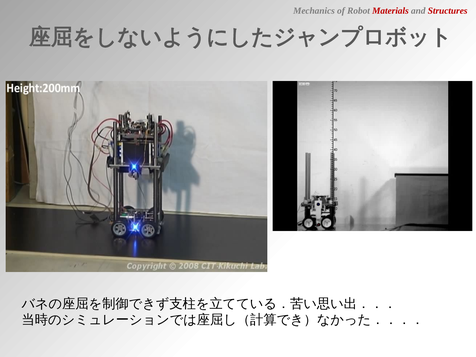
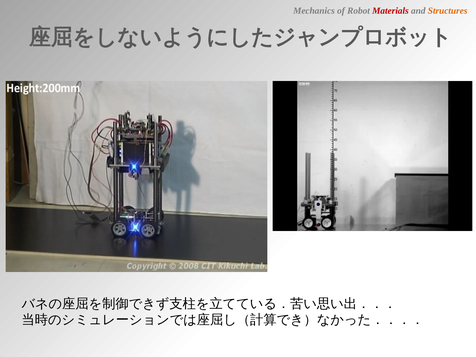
Structures colour: red -> orange (448, 11)
